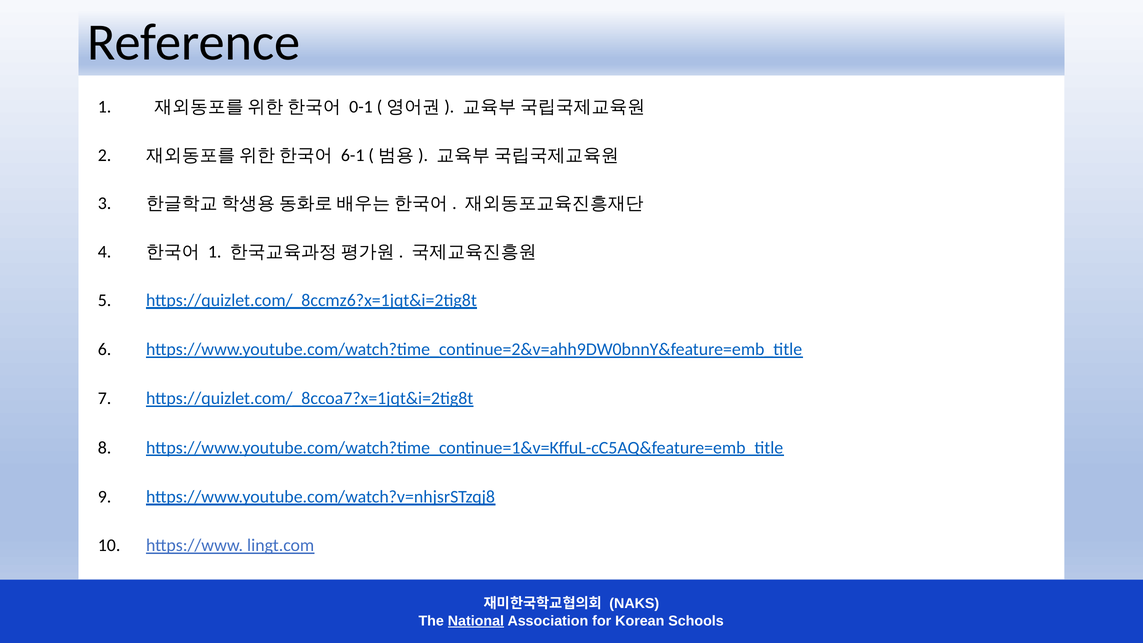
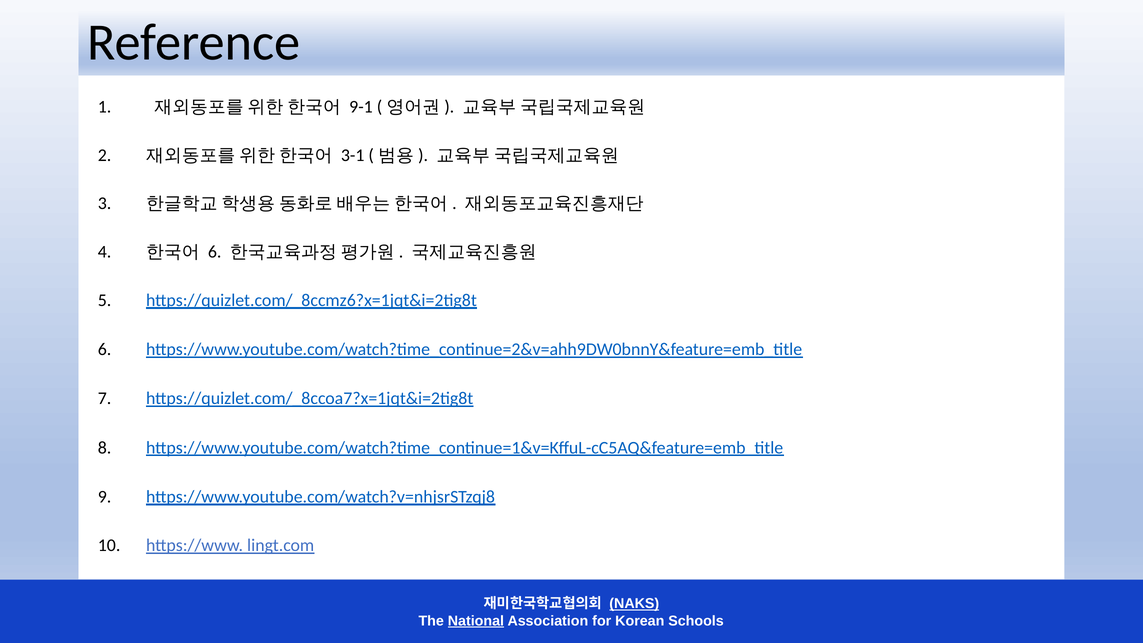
0-1: 0-1 -> 9-1 (361, 107)
6-1: 6-1 -> 3-1 (353, 155)
1: 1 -> 6 (215, 252)
NAKS underline: none -> present (634, 604)
